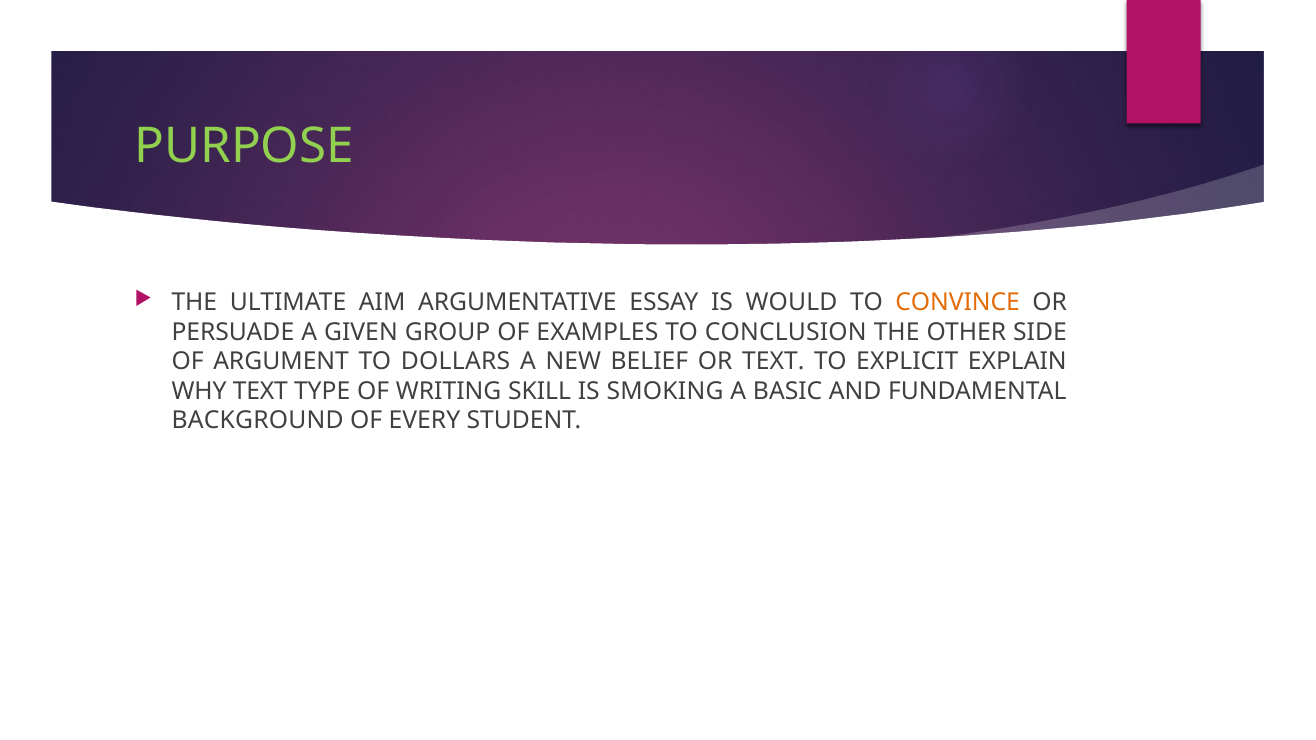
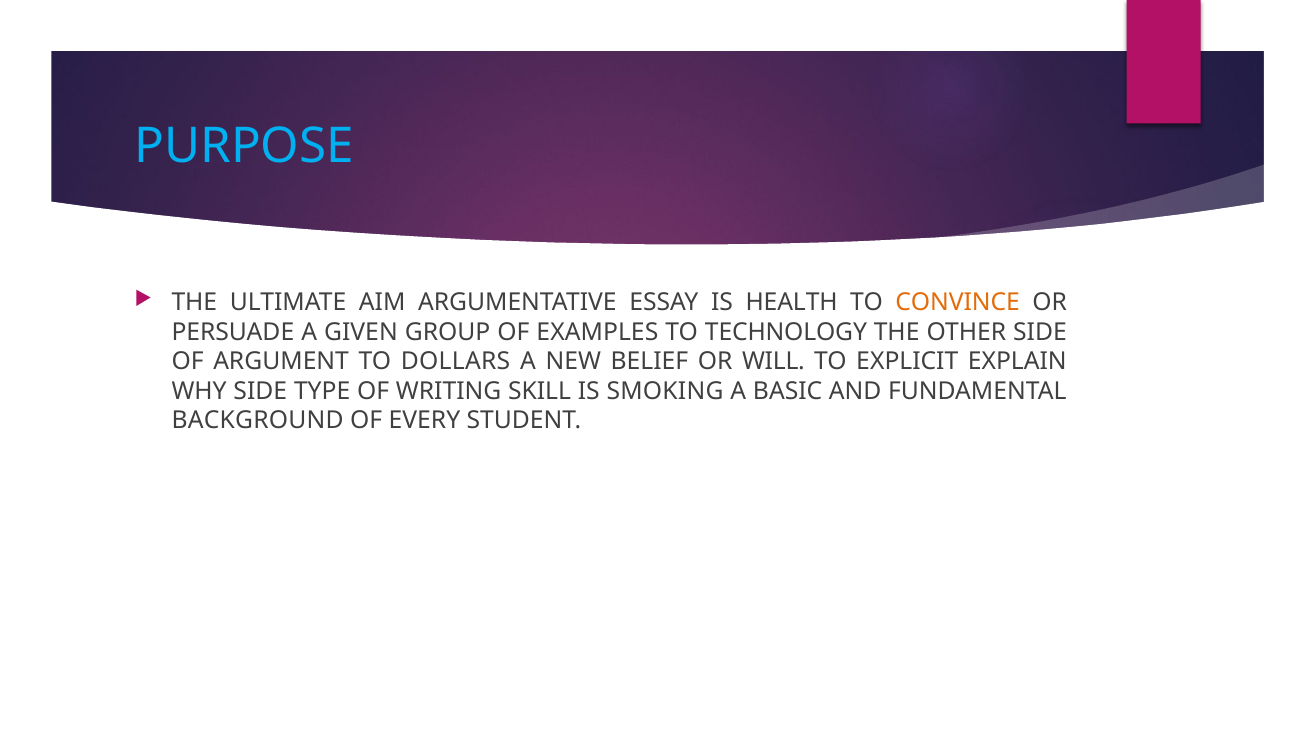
PURPOSE colour: light green -> light blue (244, 147)
WOULD: WOULD -> HEALTH (792, 302)
CONCLUSION: CONCLUSION -> TECHNOLOGY (786, 332)
OR TEXT: TEXT -> WILL (773, 362)
WHY TEXT: TEXT -> SIDE (260, 391)
